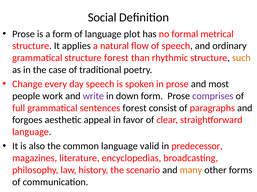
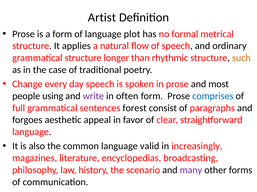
Social: Social -> Artist (102, 17)
structure forest: forest -> longer (116, 58)
work: work -> using (53, 96)
down: down -> often (127, 96)
comprises colour: purple -> blue (213, 96)
predecessor: predecessor -> increasingly (197, 147)
many colour: orange -> purple (191, 171)
